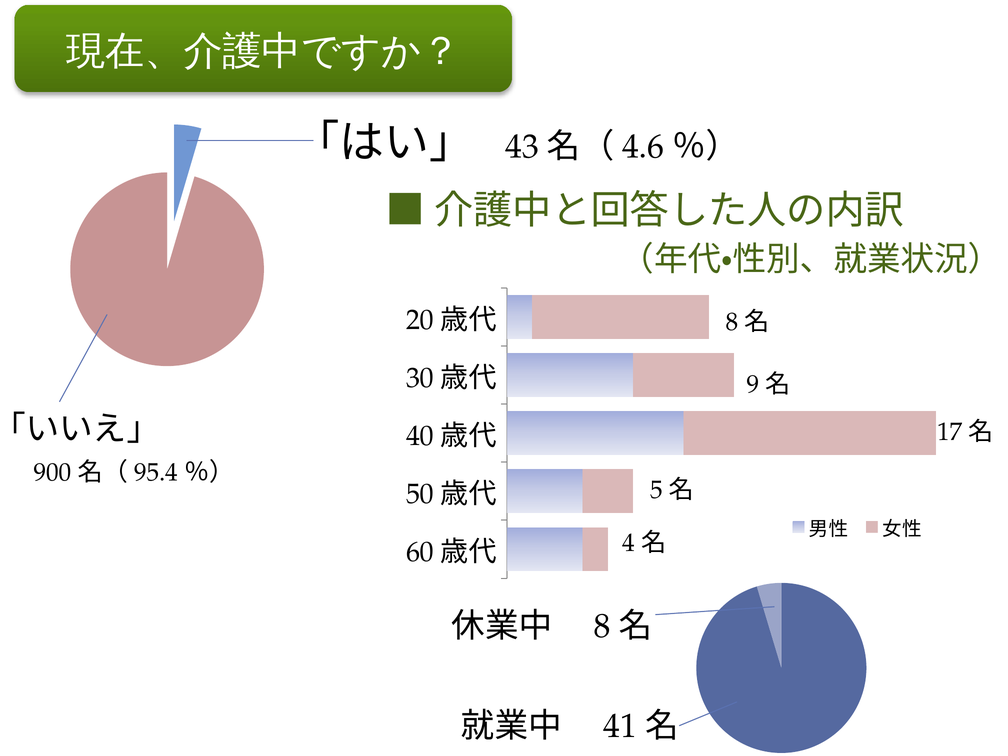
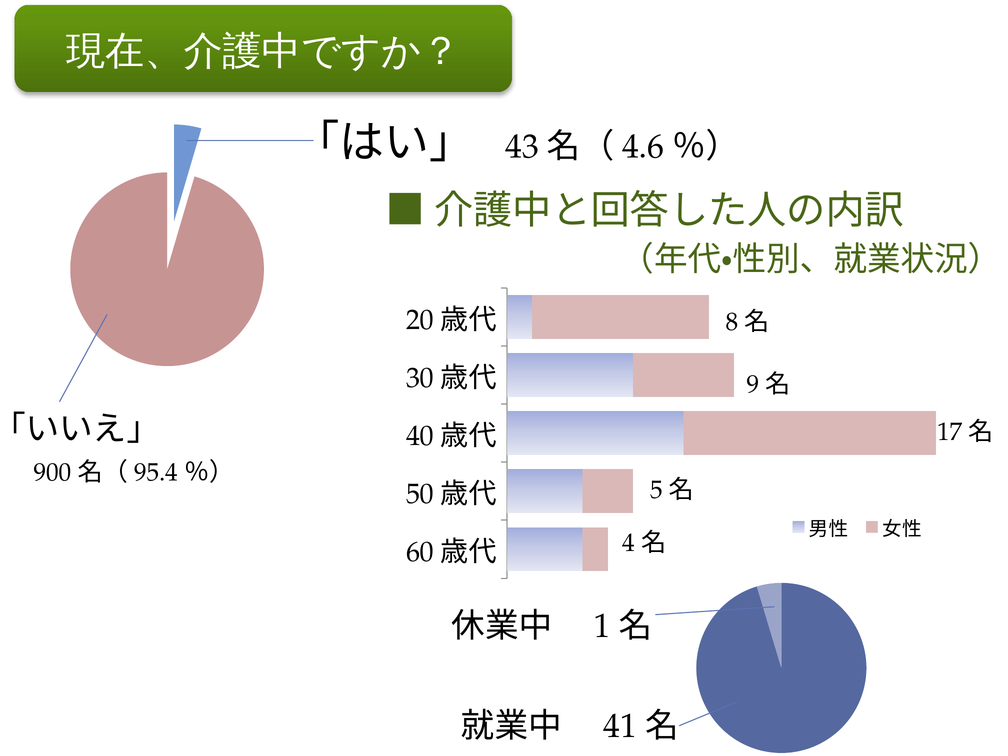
8: 8 -> 1 (602, 626)
